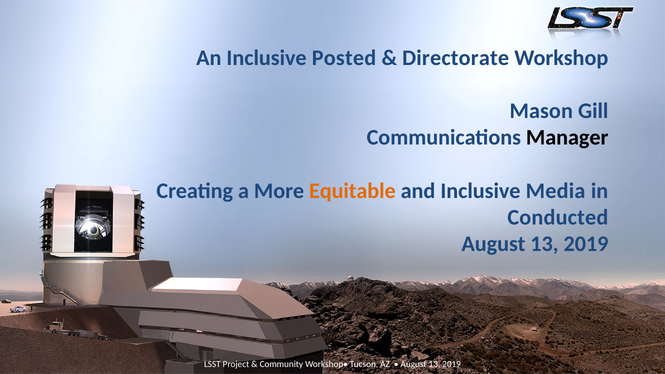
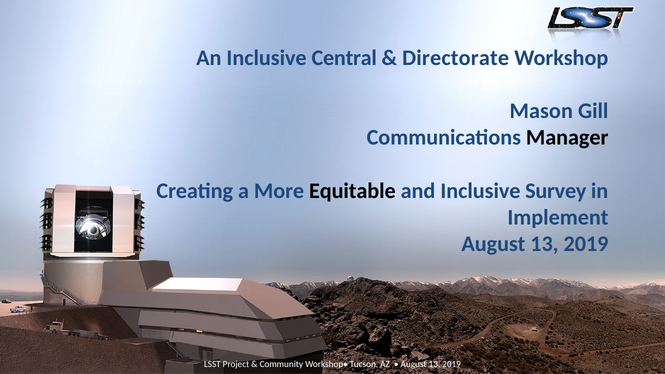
Posted: Posted -> Central (344, 58)
Equitable colour: orange -> black (352, 191)
Media: Media -> Survey (556, 191)
Conducted: Conducted -> Implement (558, 217)
